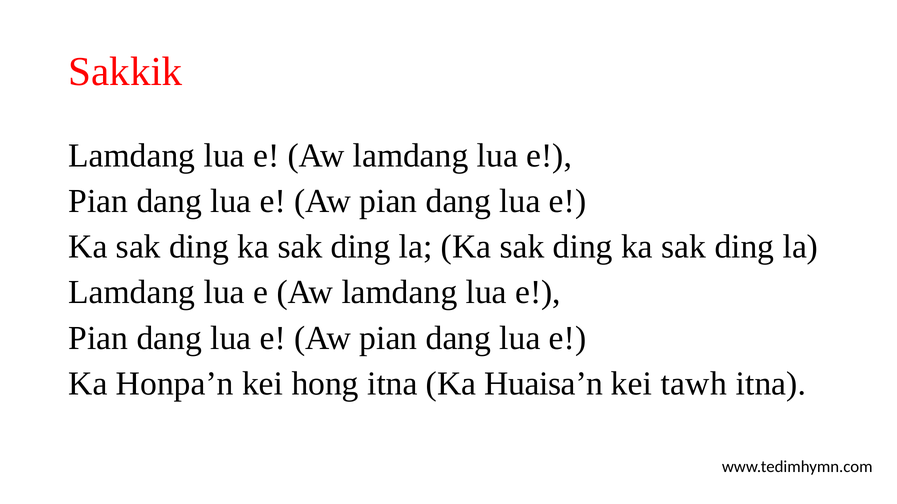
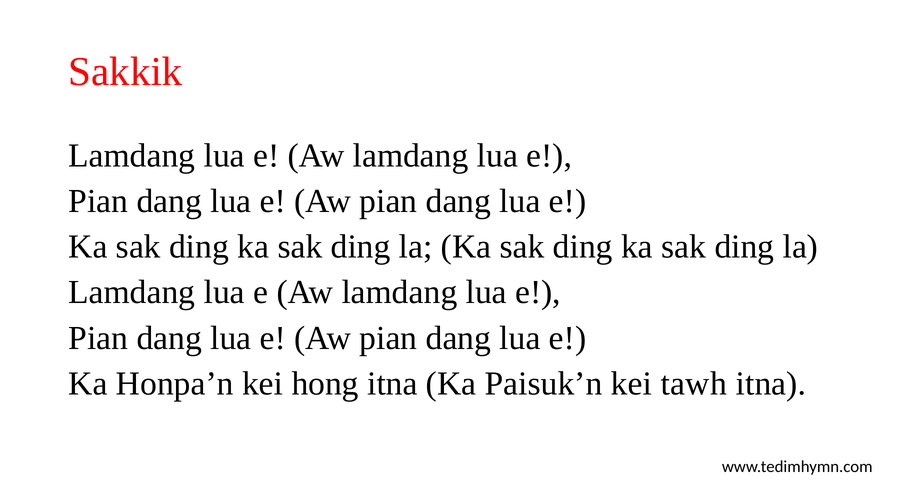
Huaisa’n: Huaisa’n -> Paisuk’n (544, 384)
